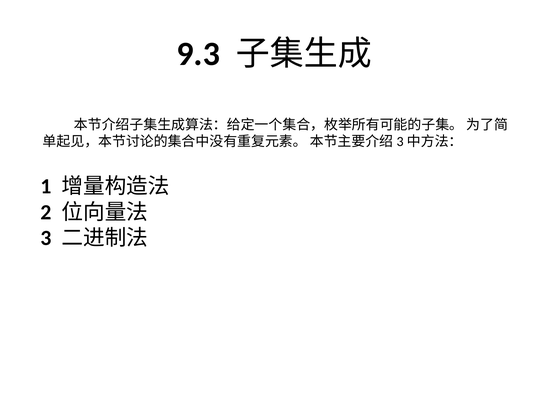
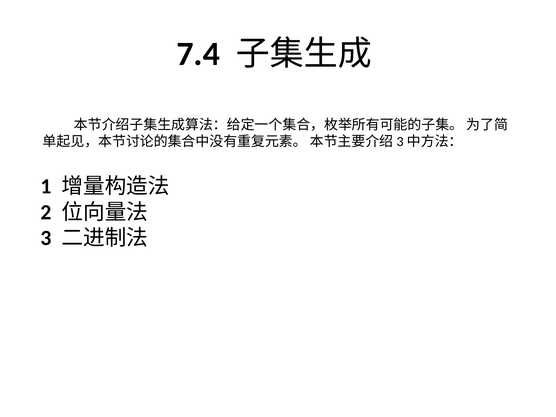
9.3: 9.3 -> 7.4 (198, 54)
